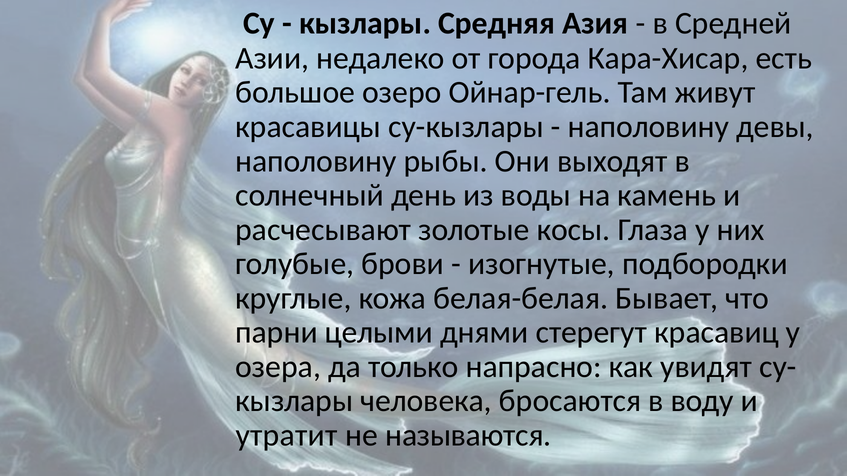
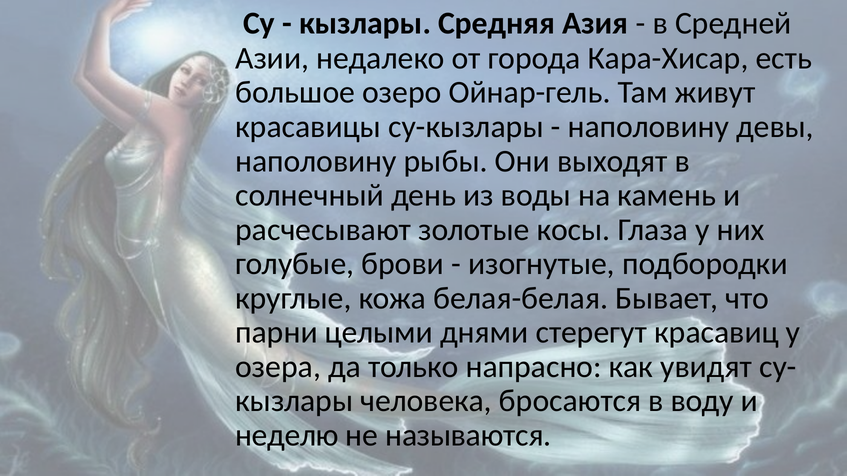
утратит: утратит -> неделю (287, 436)
